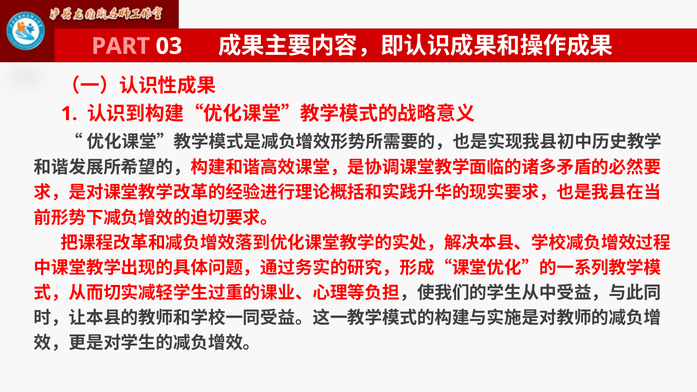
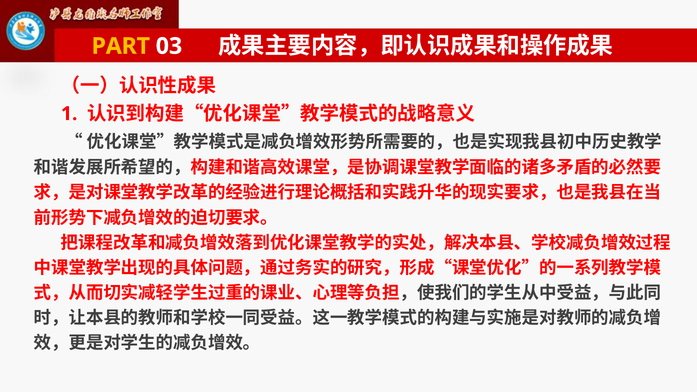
PART colour: pink -> yellow (121, 46)
